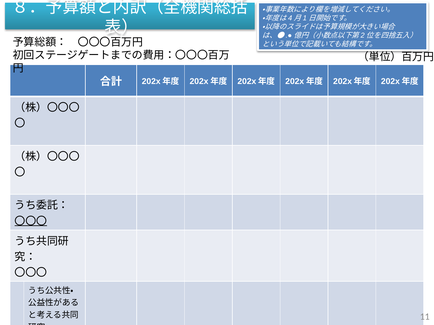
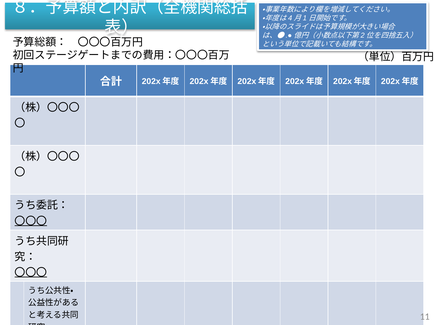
〇〇〇 underline: none -> present (31, 273)
